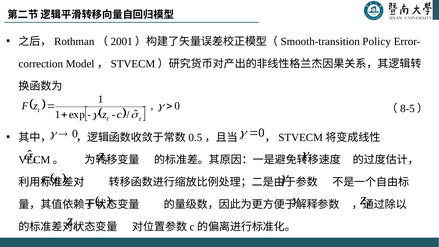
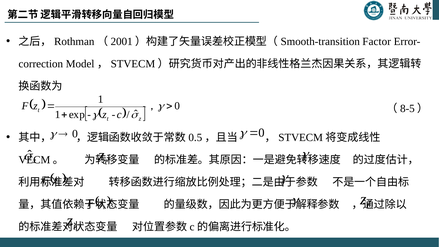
Policy: Policy -> Factor (377, 41)
